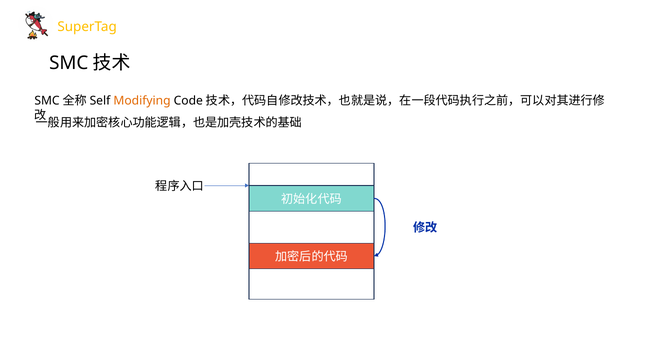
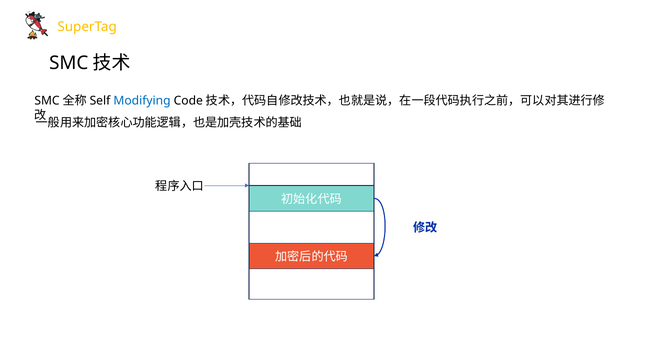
Modifying colour: orange -> blue (142, 101)
